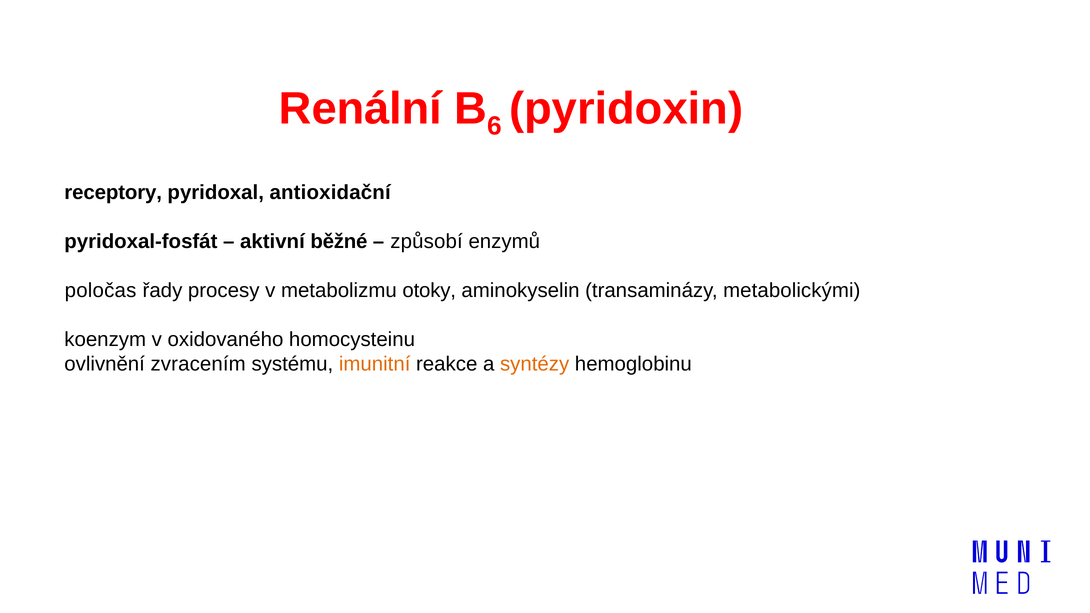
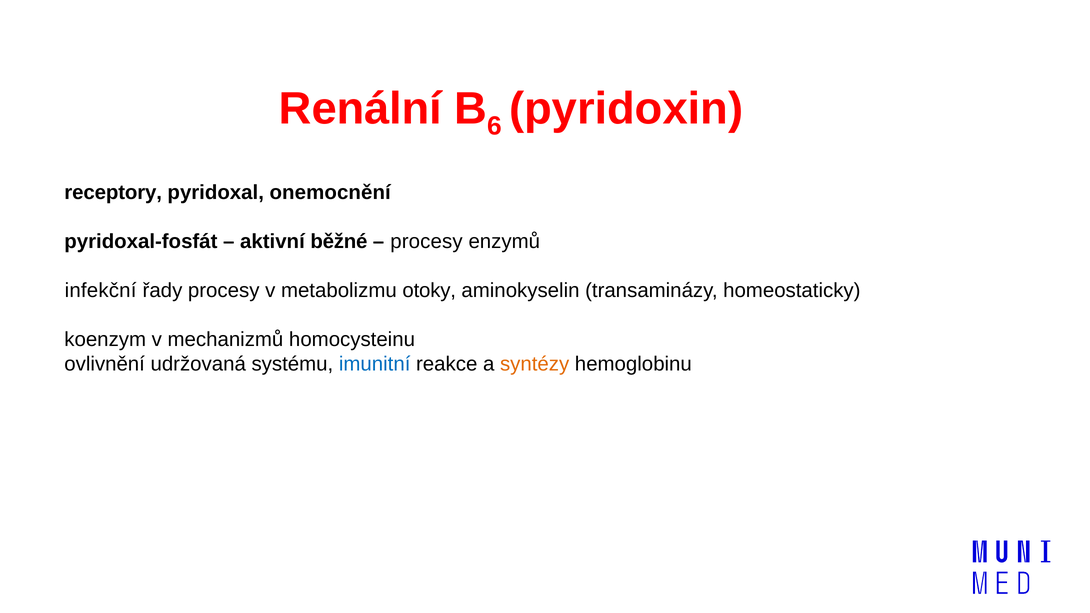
antioxidační: antioxidační -> onemocnění (330, 192)
způsobí: způsobí -> procesy (426, 241)
poločas: poločas -> infekční (101, 290)
metabolickými: metabolickými -> homeostaticky (792, 290)
oxidovaného: oxidovaného -> mechanizmů (225, 340)
zvracením: zvracením -> udržovaná (198, 364)
imunitní colour: orange -> blue (375, 364)
